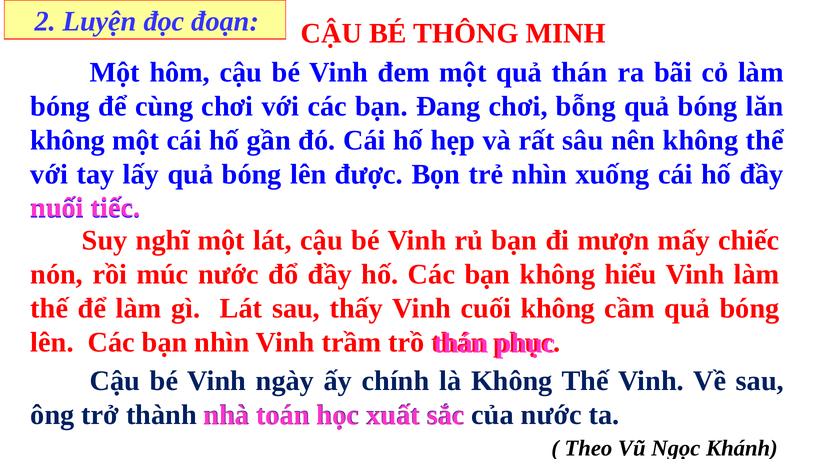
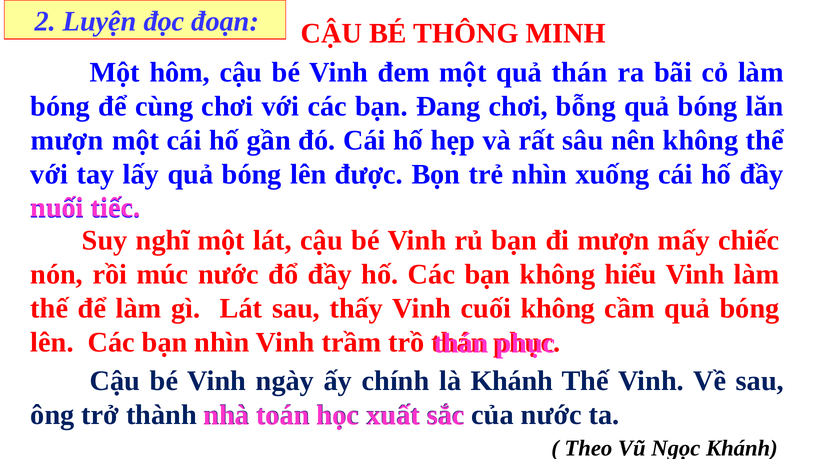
không: không -> mượn (67, 140)
là Không: Không -> Khánh (512, 380)
